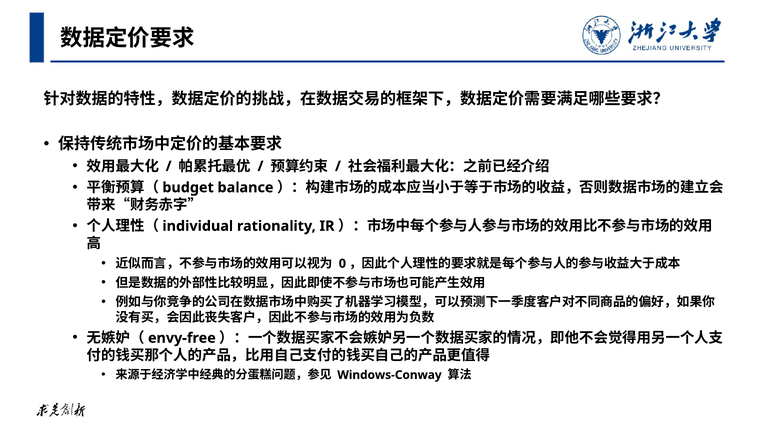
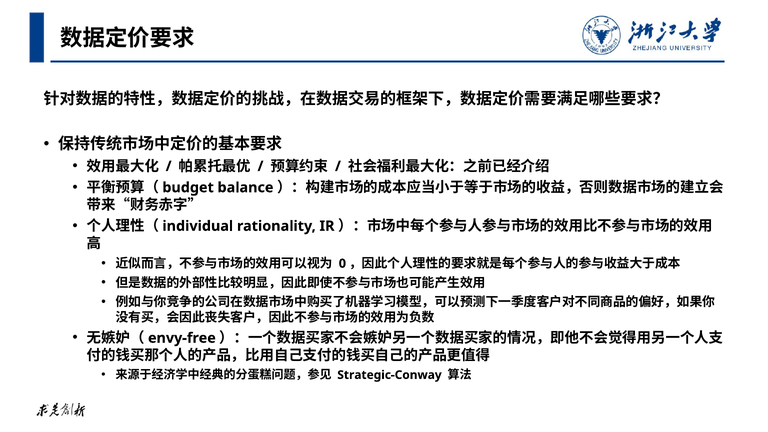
Windows-Conway: Windows-Conway -> Strategic-Conway (389, 375)
